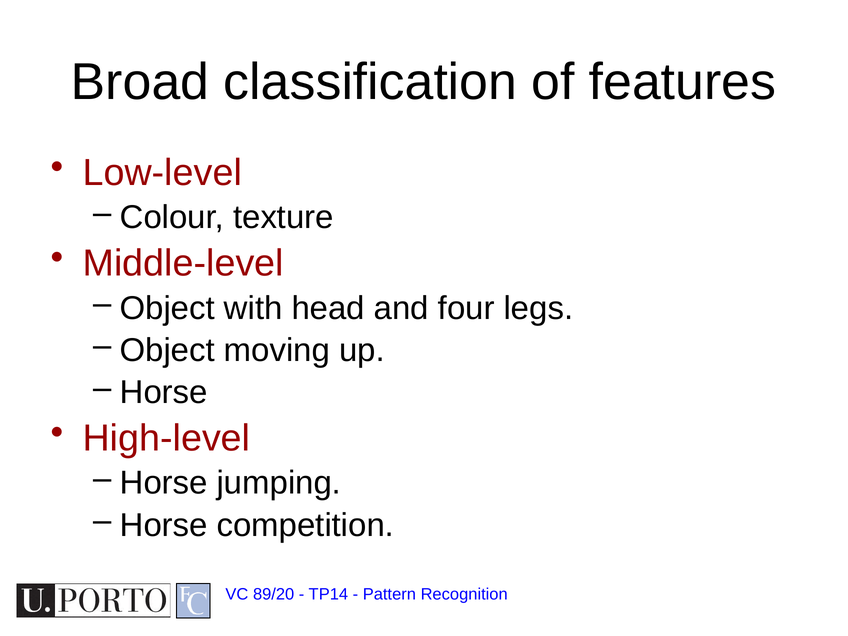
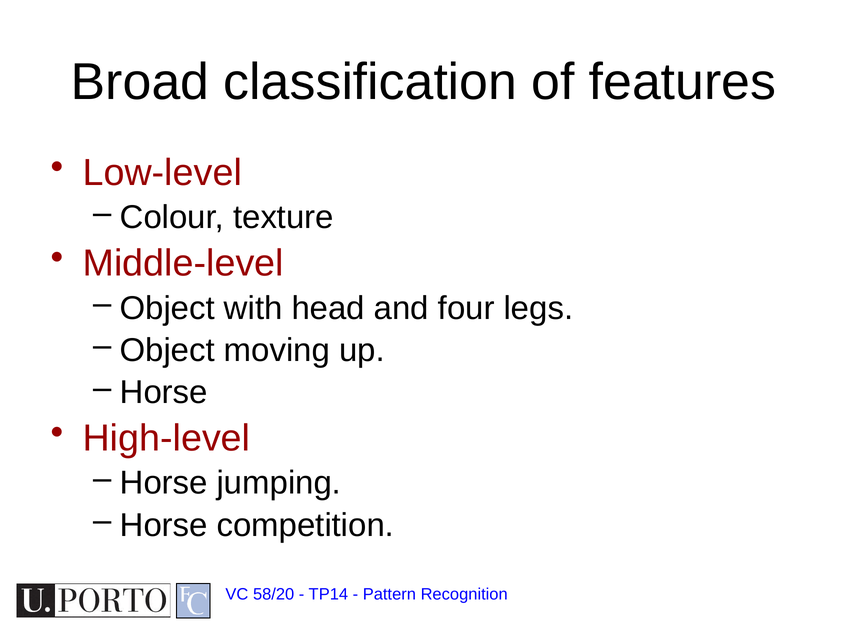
89/20: 89/20 -> 58/20 (274, 594)
